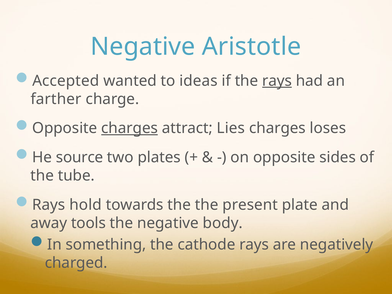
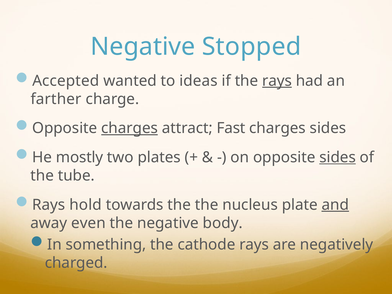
Aristotle: Aristotle -> Stopped (252, 47)
Lies: Lies -> Fast (231, 128)
charges loses: loses -> sides (328, 128)
source: source -> mostly (80, 157)
sides underline: none -> present (338, 157)
present: present -> nucleus (250, 205)
and underline: none -> present (335, 205)
tools: tools -> even (88, 223)
